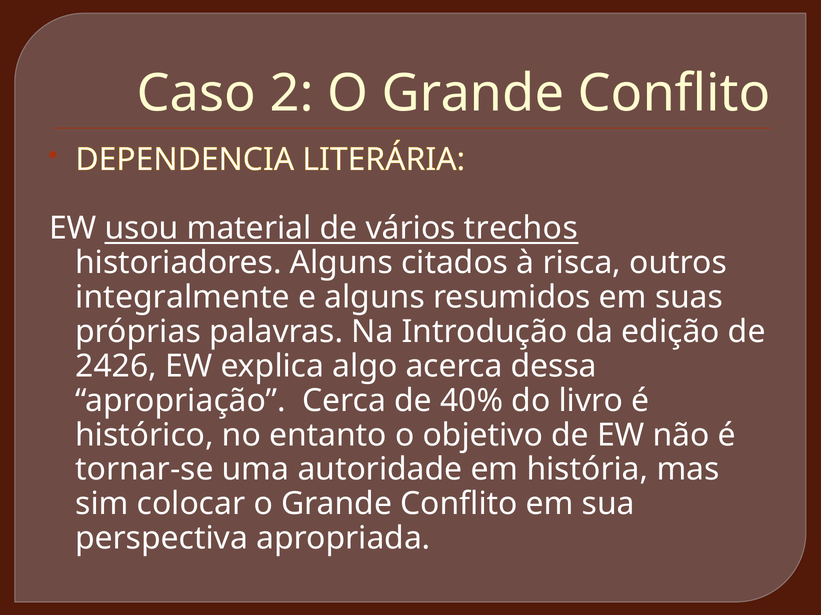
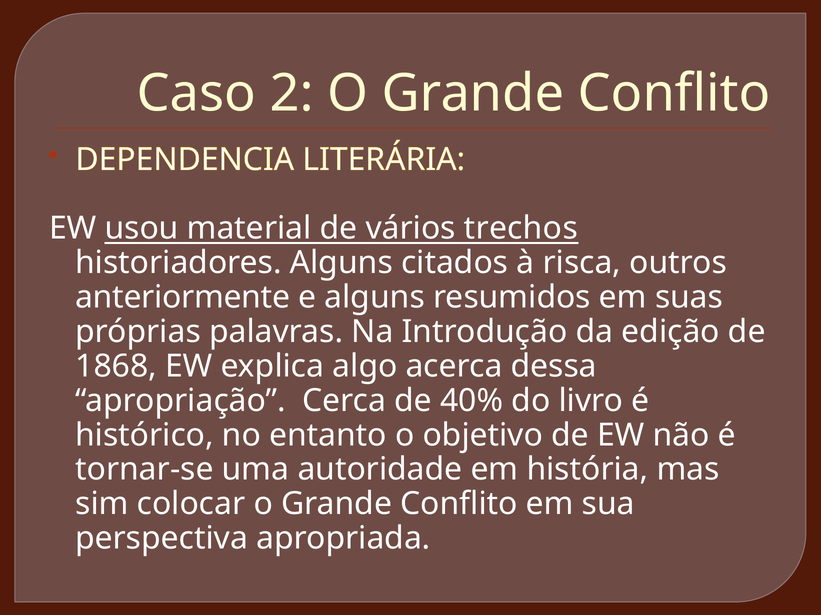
integralmente: integralmente -> anteriormente (183, 298)
2426: 2426 -> 1868 (116, 367)
